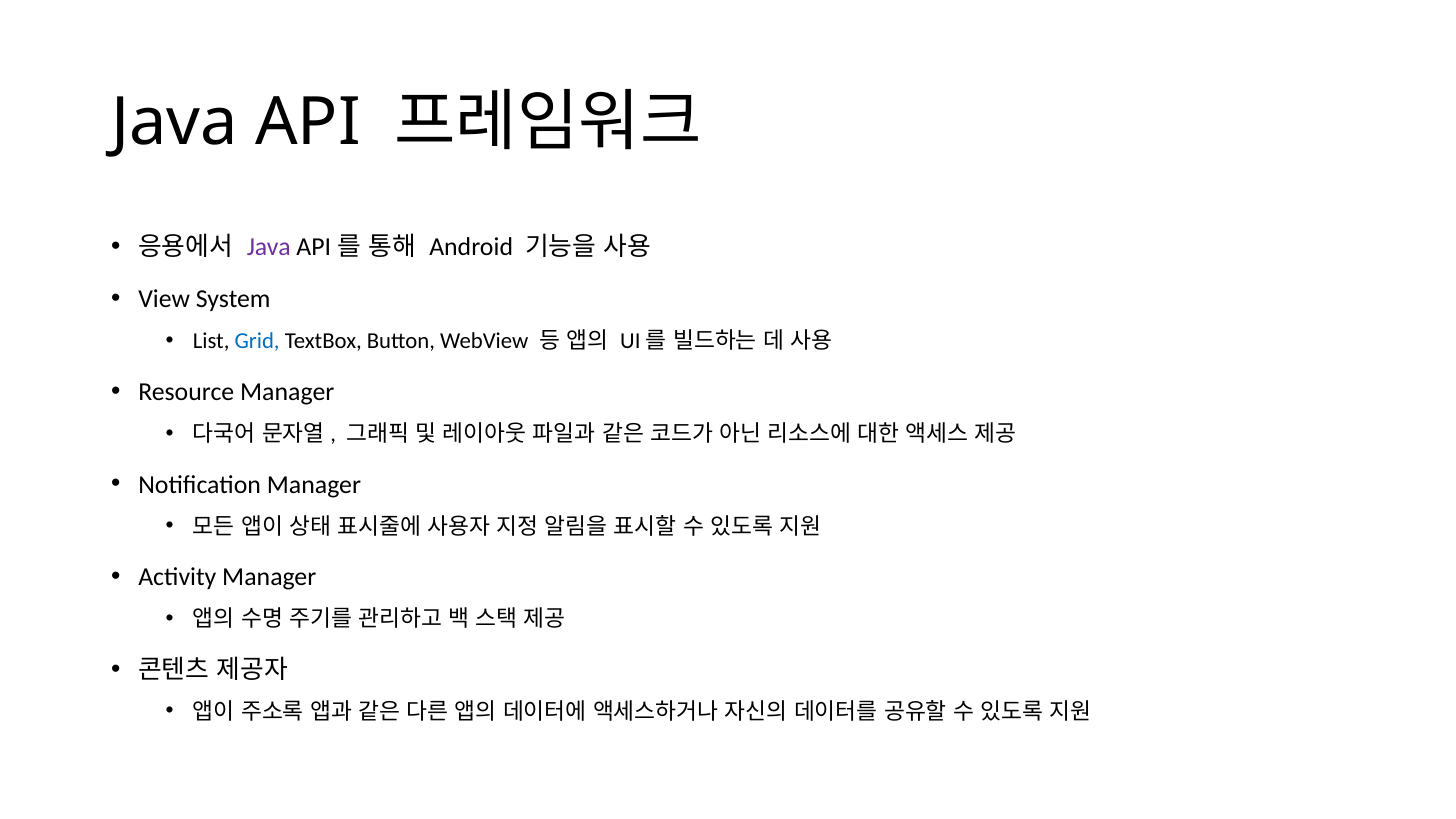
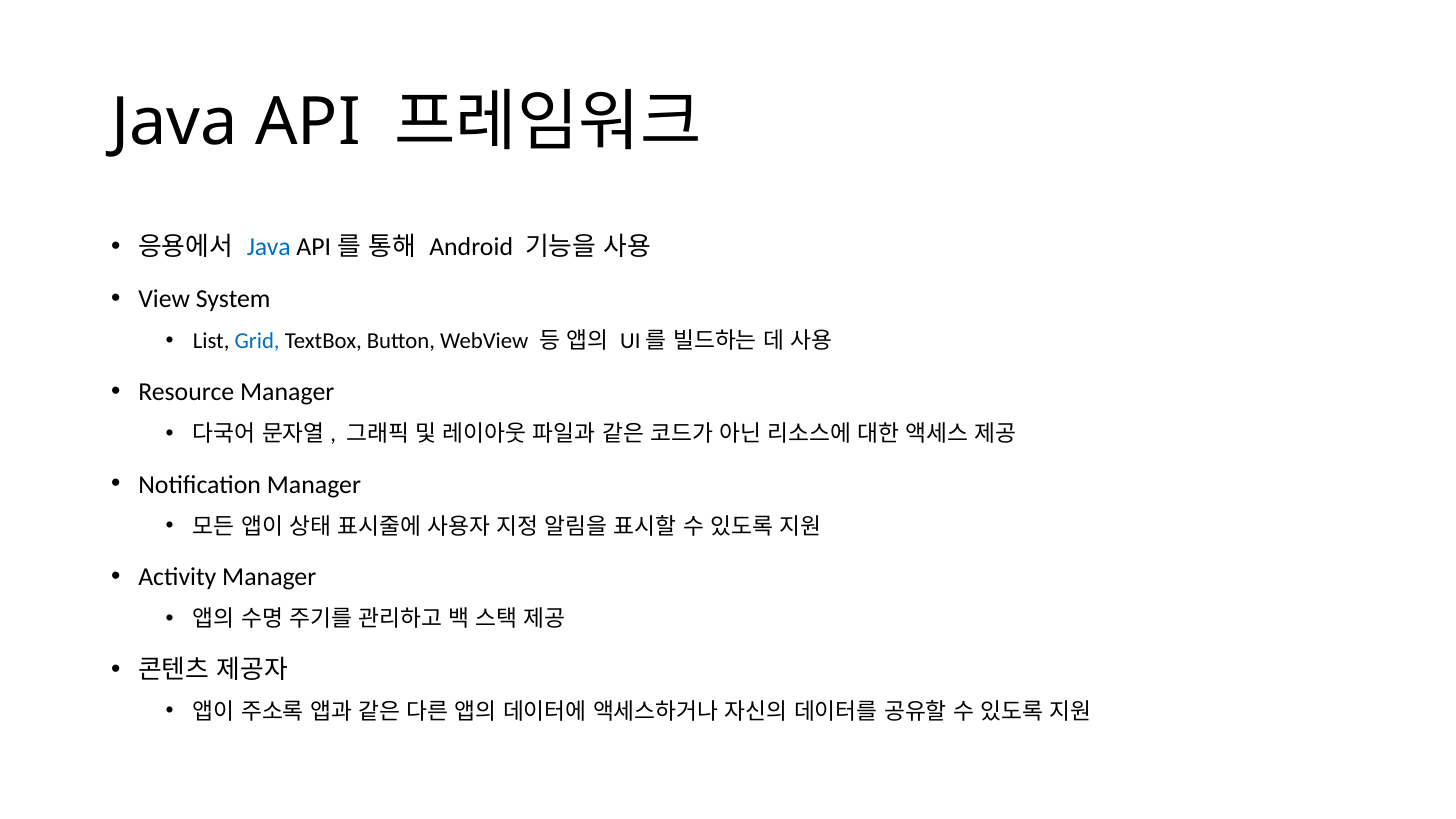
Java colour: purple -> blue (269, 247)
